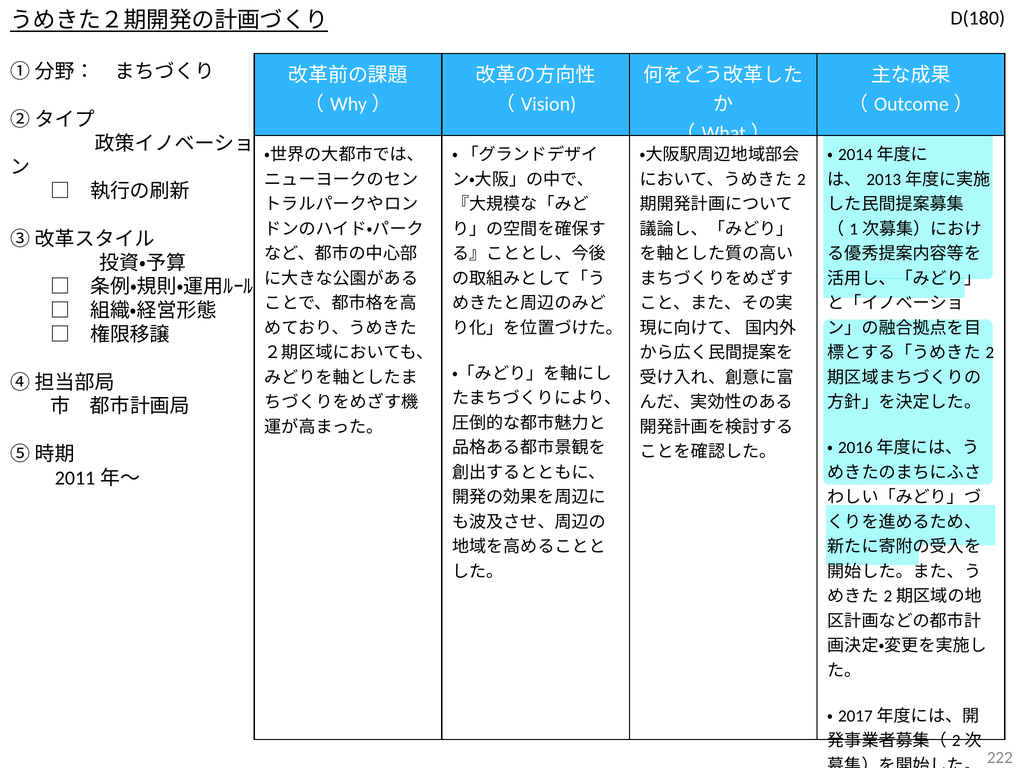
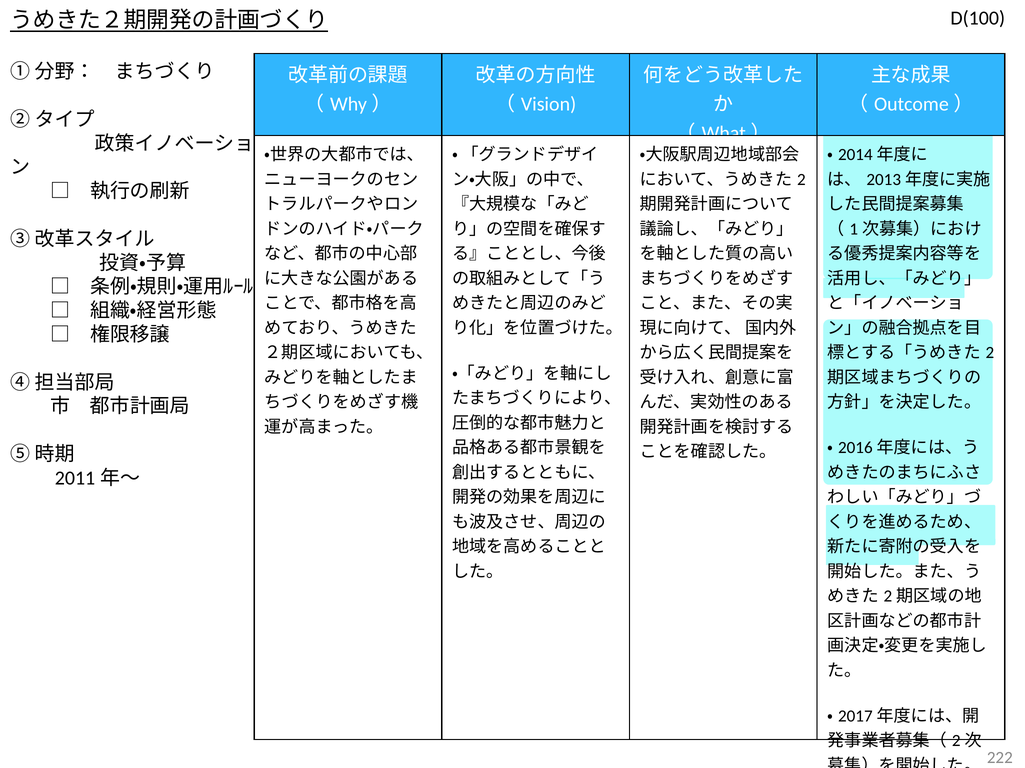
D(180: D(180 -> D(100 (978, 18)
